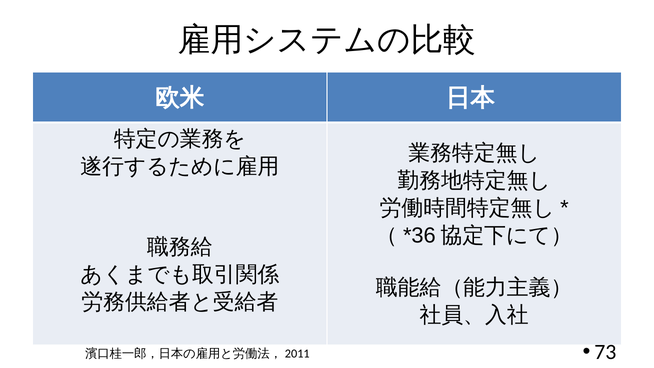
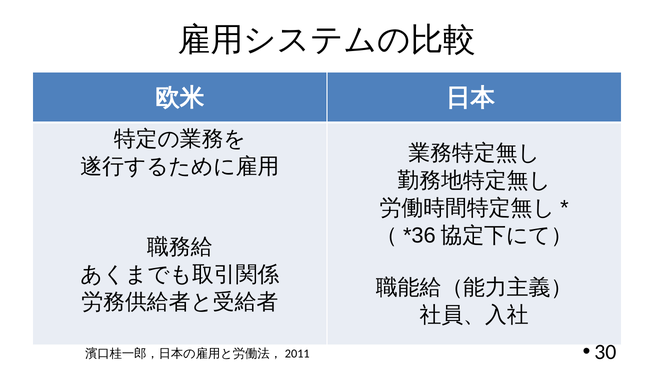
73: 73 -> 30 (605, 352)
